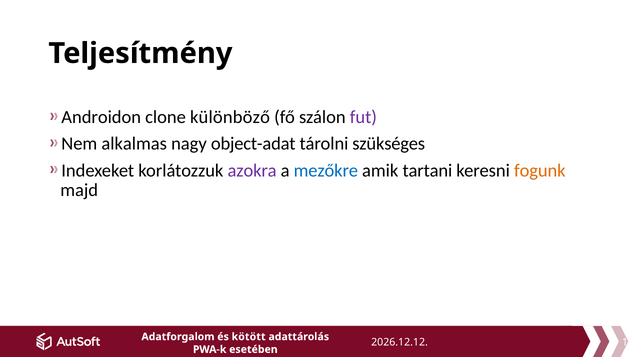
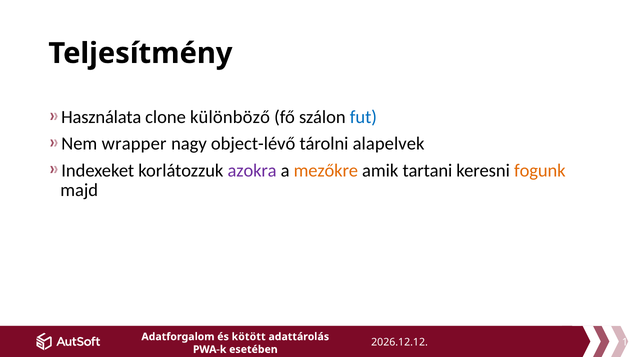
Androidon: Androidon -> Használata (101, 117)
fut colour: purple -> blue (363, 117)
alkalmas: alkalmas -> wrapper (134, 144)
object-adat: object-adat -> object-lévő (253, 144)
szükséges: szükséges -> alapelvek (389, 144)
mezőkre colour: blue -> orange (326, 170)
